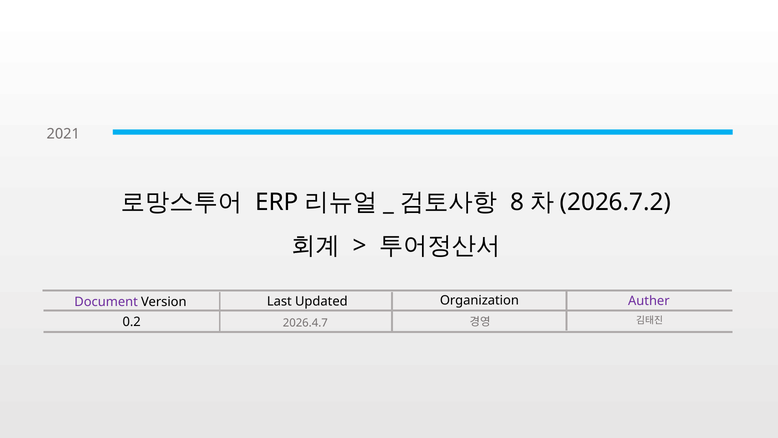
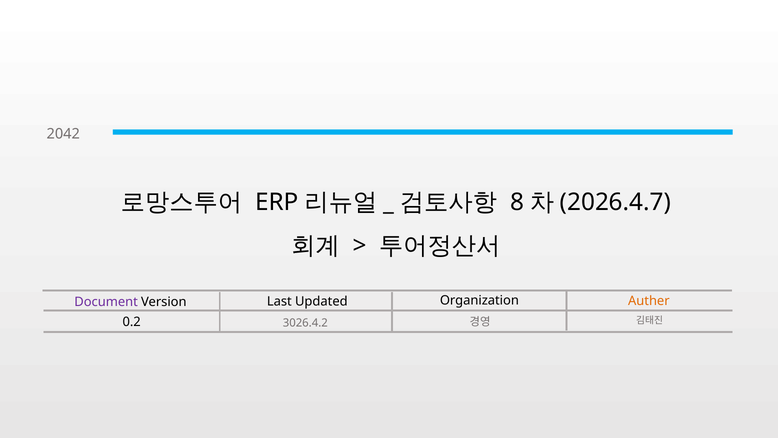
2021: 2021 -> 2042 (63, 134)
2026.7.2: 2026.7.2 -> 2026.4.7 (615, 202)
Auther colour: purple -> orange (649, 301)
2026.4.7: 2026.4.7 -> 3026.4.2 (305, 323)
